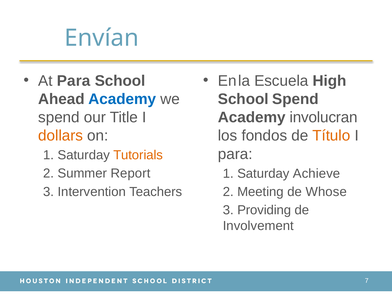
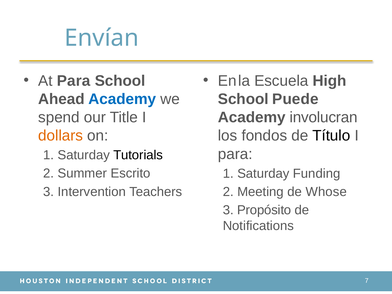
School Spend: Spend -> Puede (295, 99)
Título colour: orange -> black (331, 136)
Tutorials colour: orange -> black (138, 155)
Report: Report -> Escrito (131, 173)
Achieve: Achieve -> Funding (317, 173)
Providing: Providing -> Propósito (264, 210)
Involvement: Involvement -> Notifications (258, 226)
